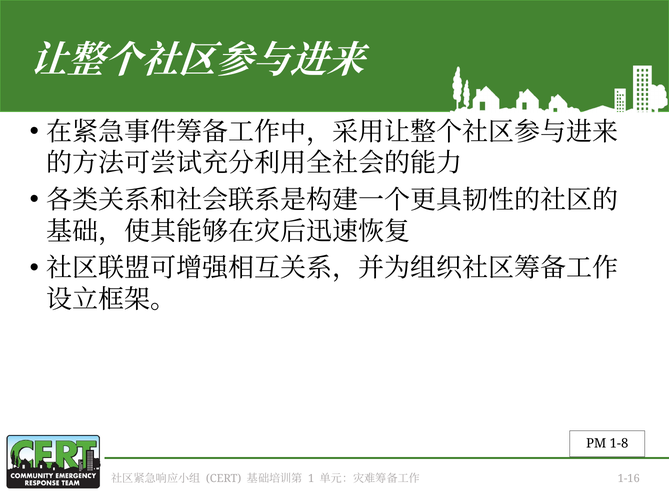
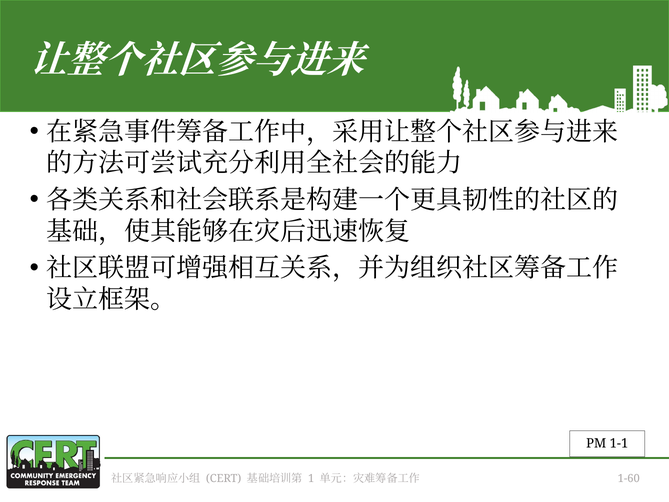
1-8: 1-8 -> 1-1 (619, 443)
1-16: 1-16 -> 1-60 (629, 478)
